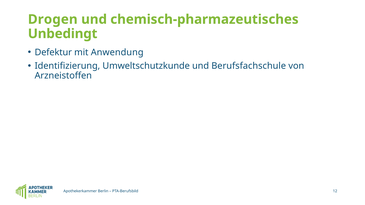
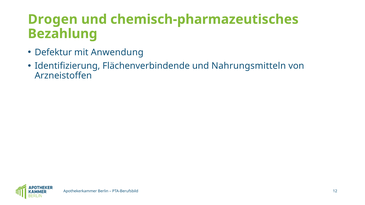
Unbedingt: Unbedingt -> Bezahlung (63, 34)
Umweltschutzkunde: Umweltschutzkunde -> Flächenverbindende (146, 66)
Berufsfachschule: Berufsfachschule -> Nahrungsmitteln (249, 66)
